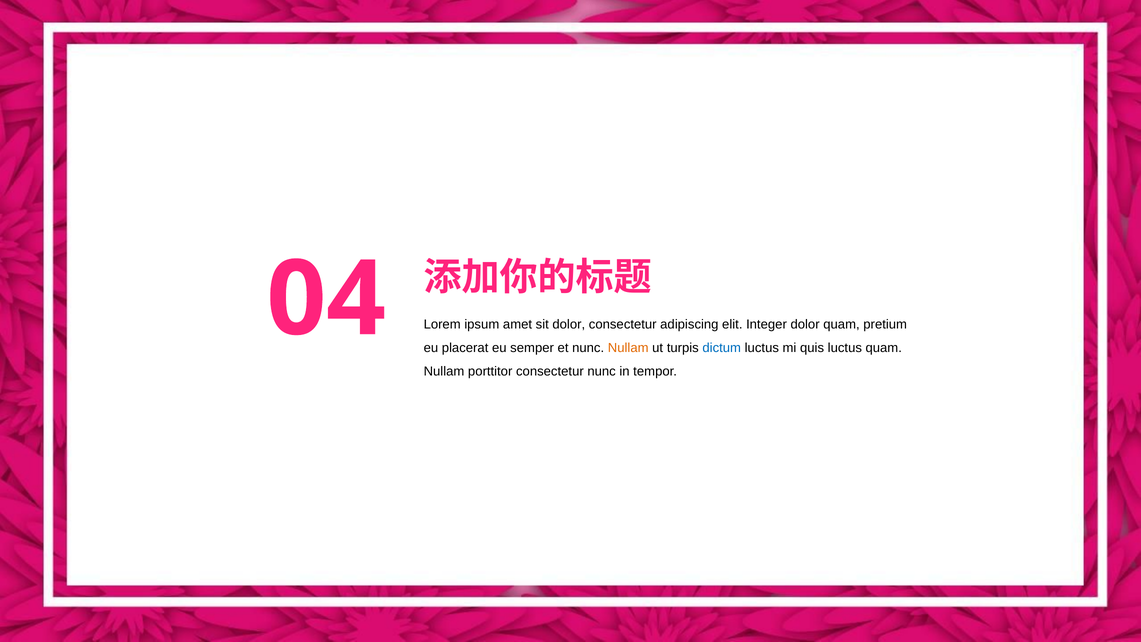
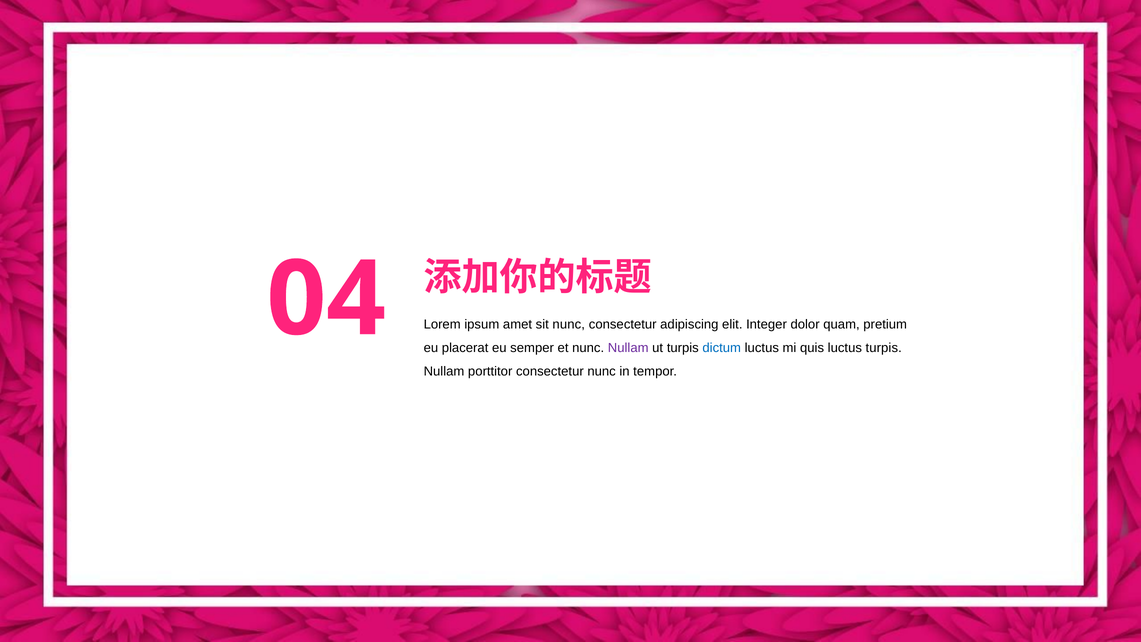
sit dolor: dolor -> nunc (569, 324)
Nullam colour: orange -> purple (628, 348)
luctus quam: quam -> turpis (884, 348)
